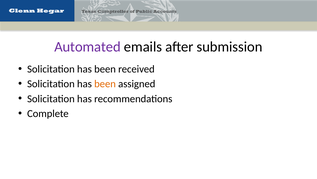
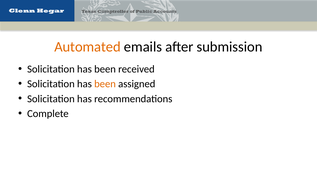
Automated colour: purple -> orange (88, 47)
